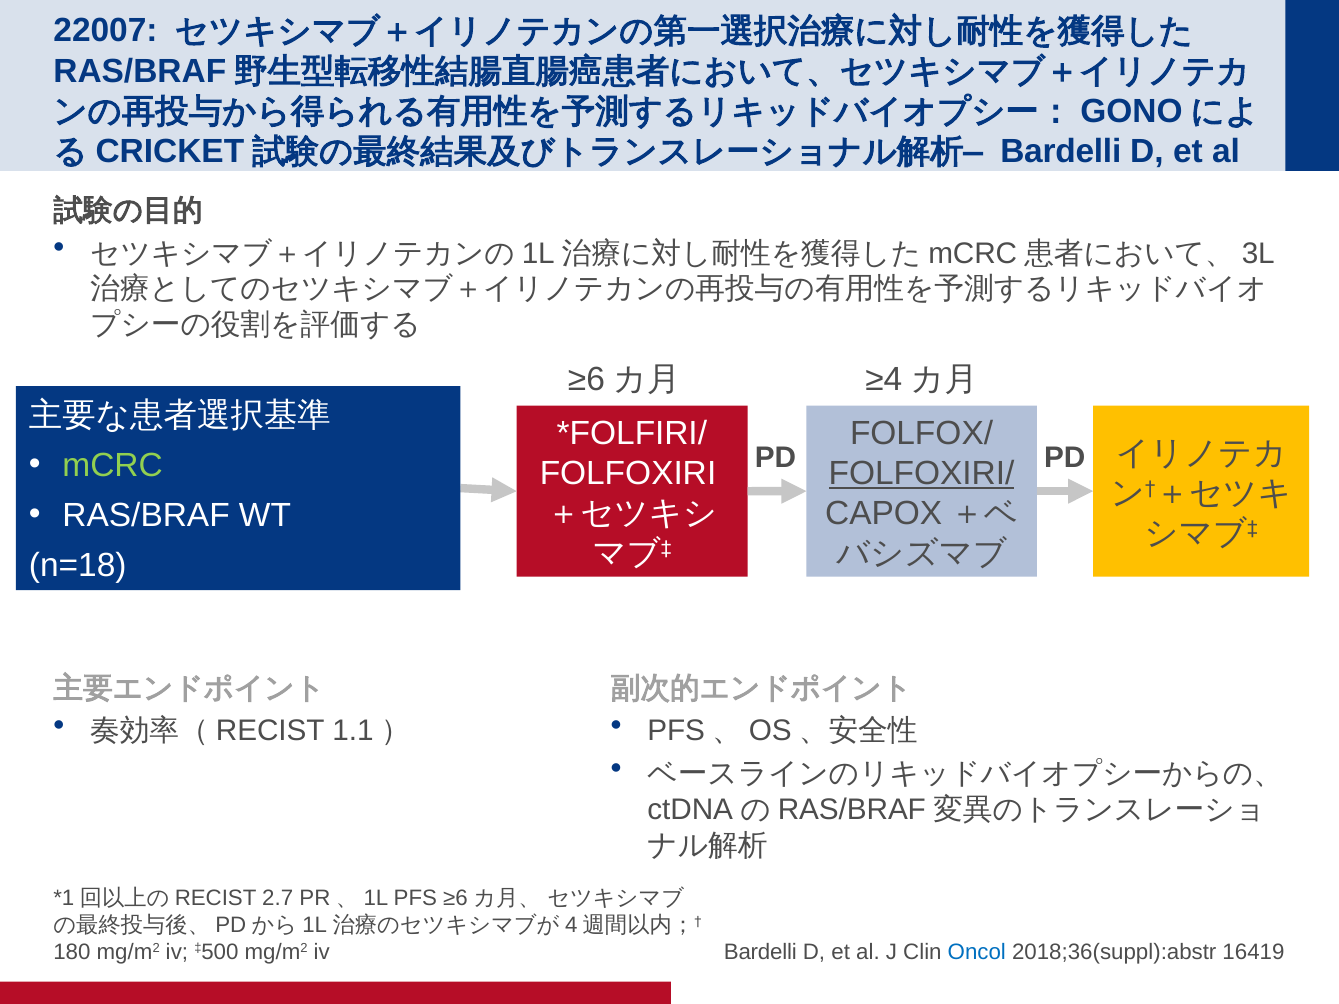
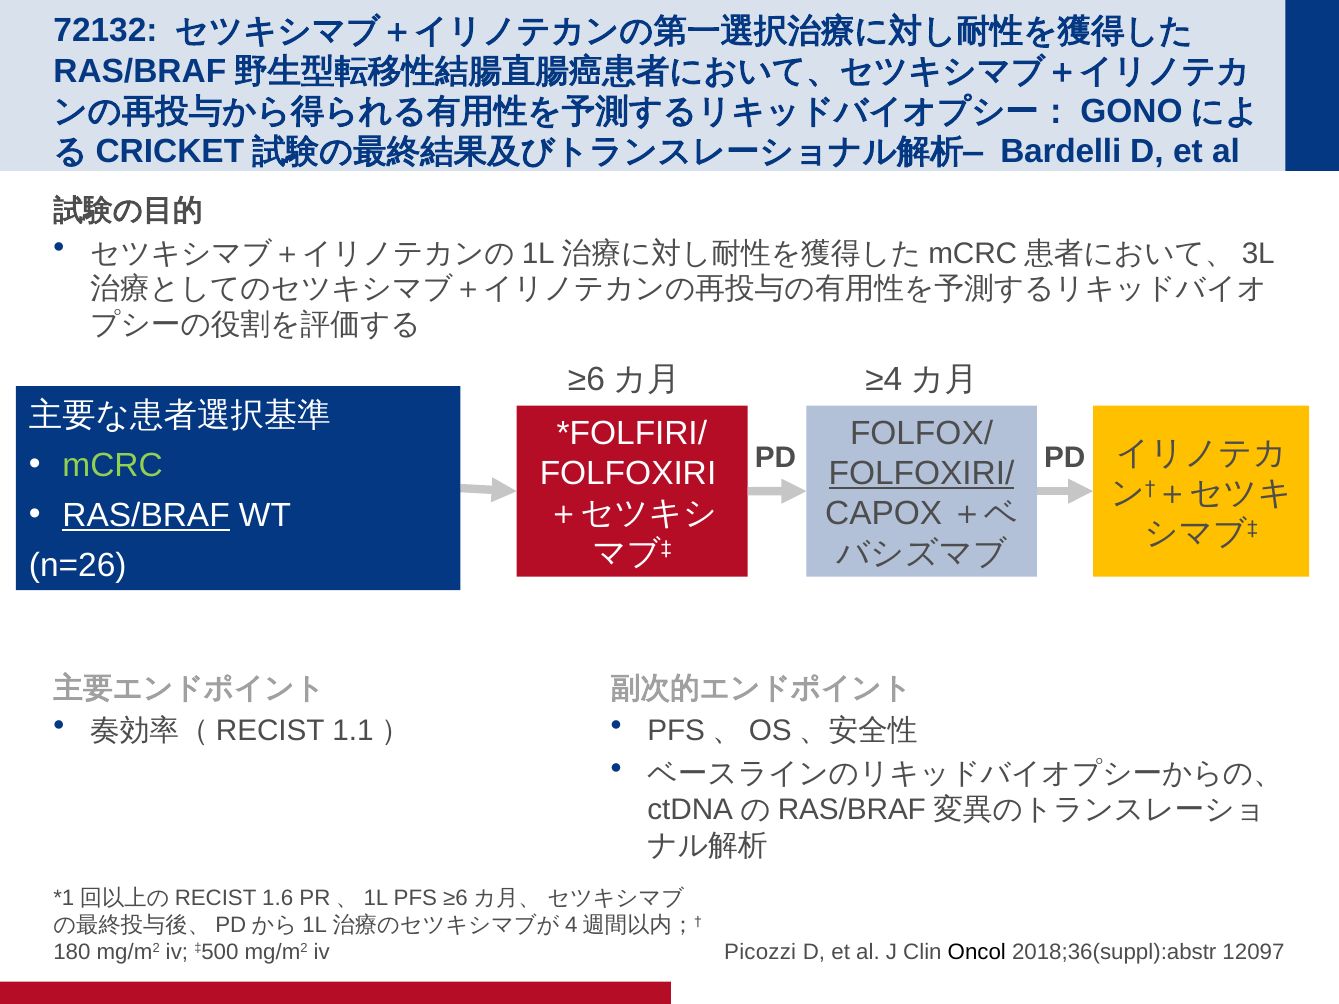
22007: 22007 -> 72132 (106, 31)
RAS/BRAF underline: none -> present (146, 516)
n=18: n=18 -> n=26 (78, 566)
2.7: 2.7 -> 1.6 (278, 899)
iv Bardelli: Bardelli -> Picozzi (760, 952)
Oncol colour: blue -> black (977, 952)
16419: 16419 -> 12097 (1253, 952)
